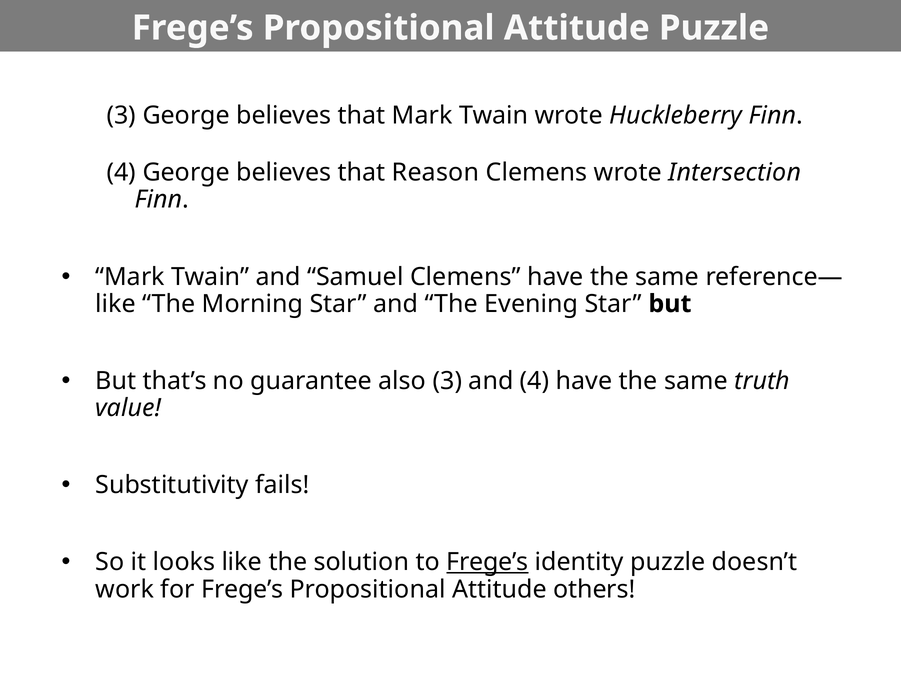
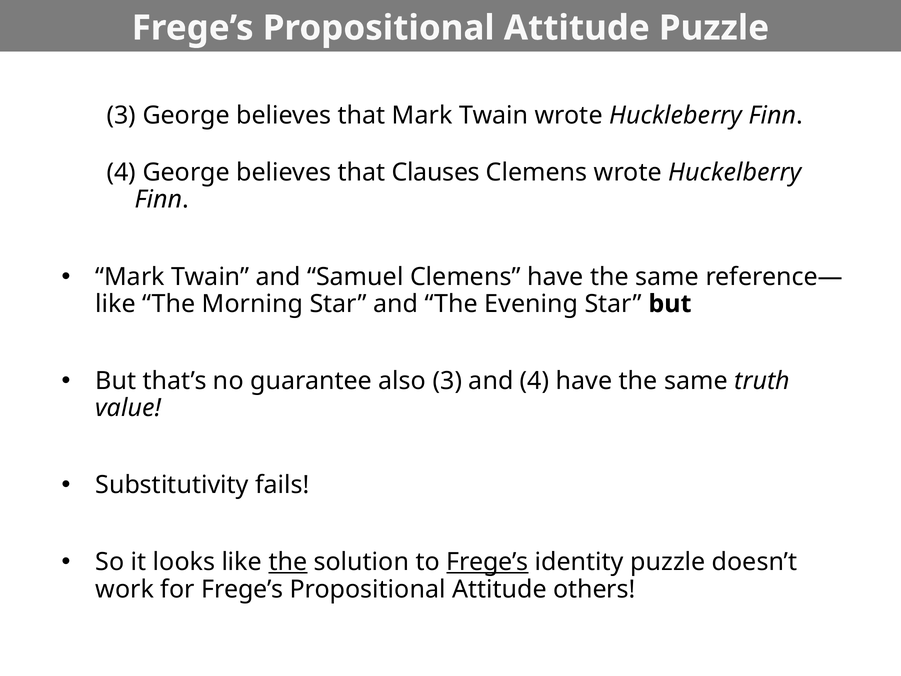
Reason: Reason -> Clauses (436, 173)
Intersection: Intersection -> Huckelberry (735, 173)
the underline: none -> present (288, 562)
